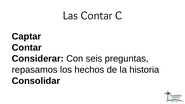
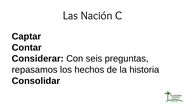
Las Contar: Contar -> Nación (97, 16)
